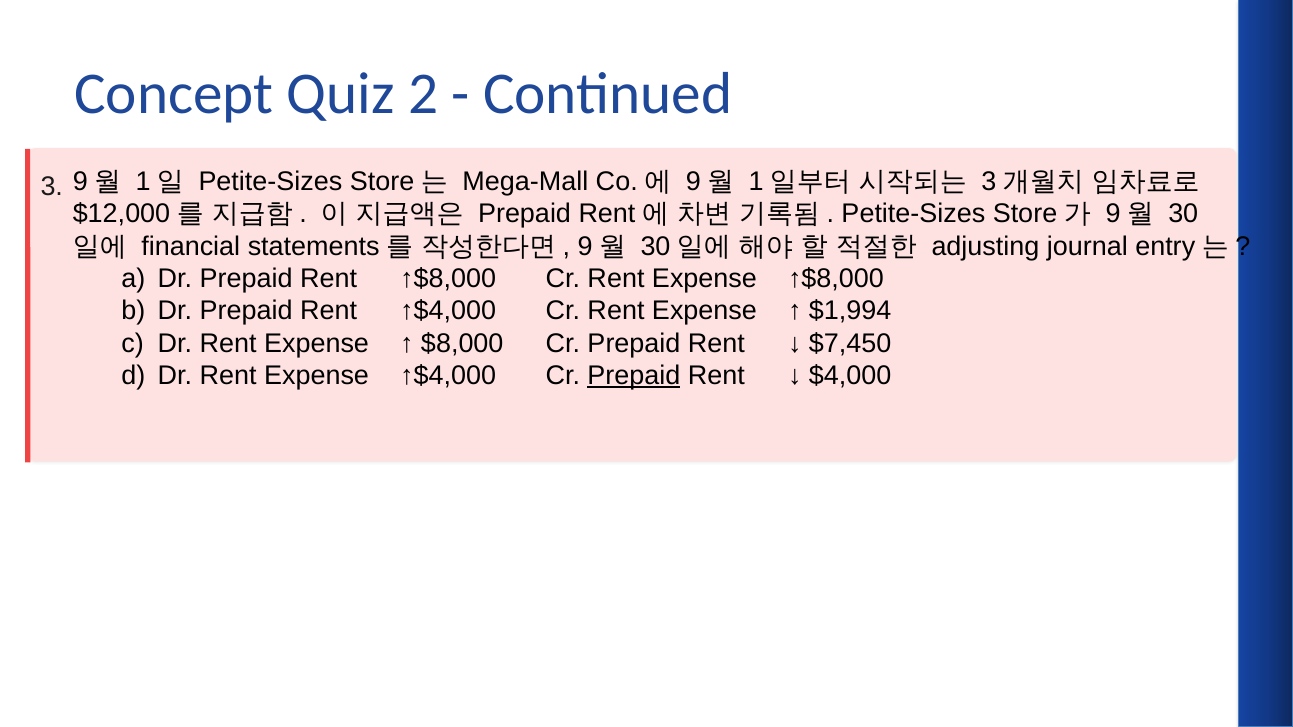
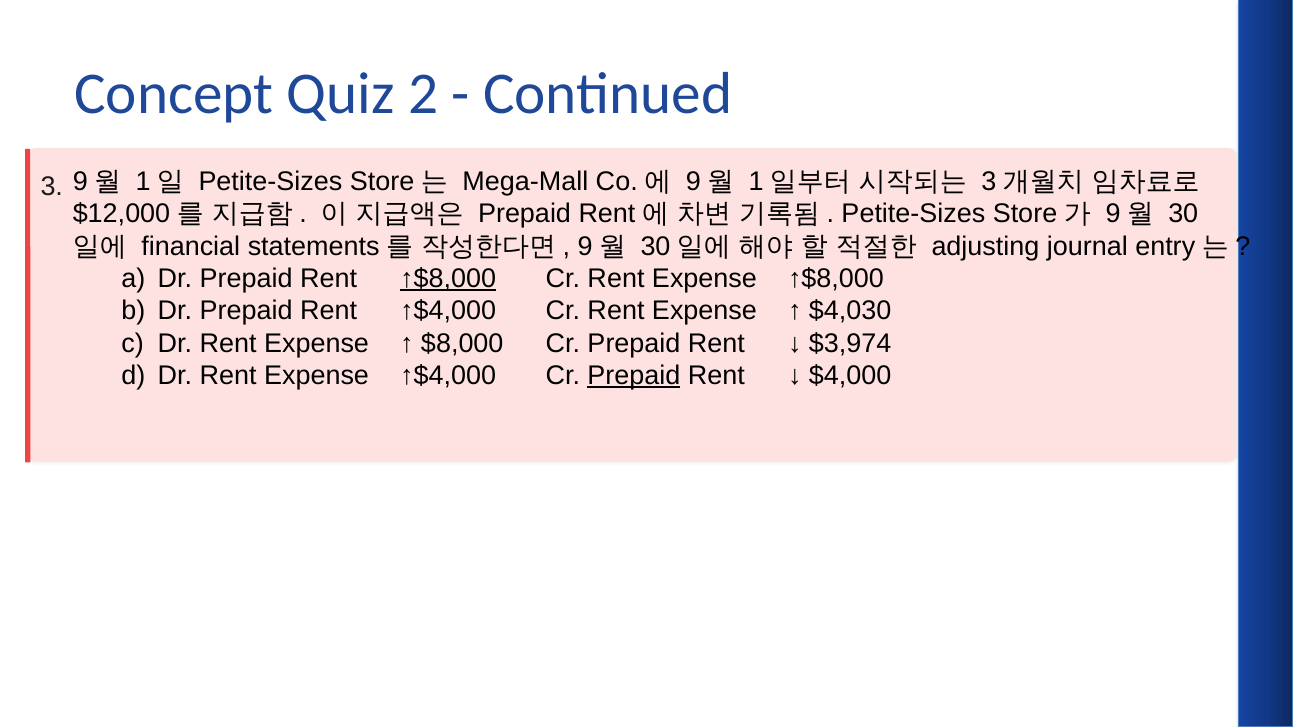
↑$8,000 underline: none -> present (448, 279)
$1,994: $1,994 -> $4,030 (850, 311)
$7,450: $7,450 -> $3,974 (850, 343)
